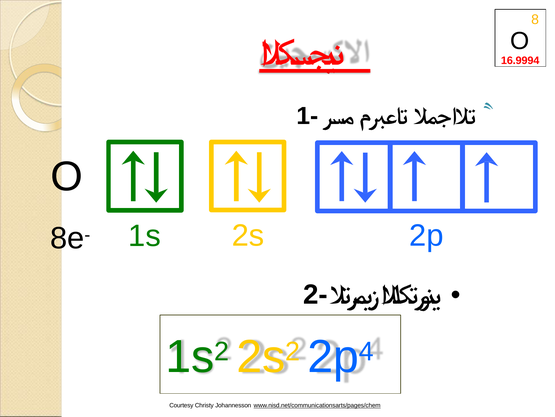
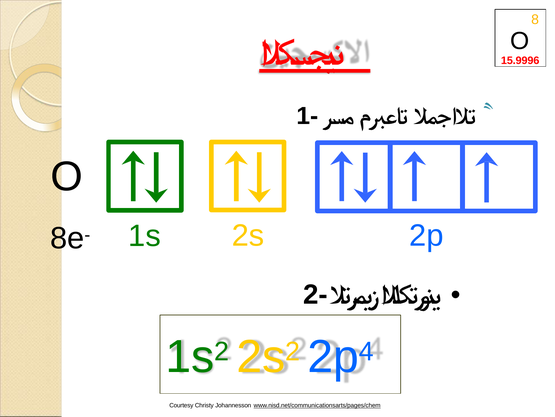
16.9994: 16.9994 -> 15.9996 (520, 61)
